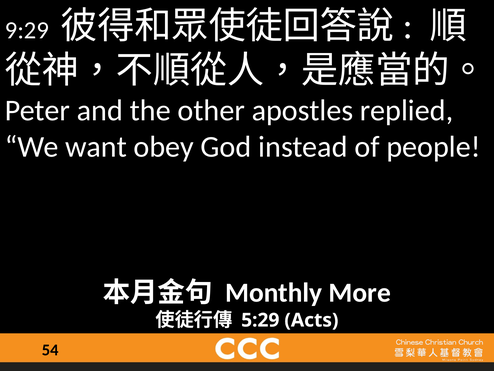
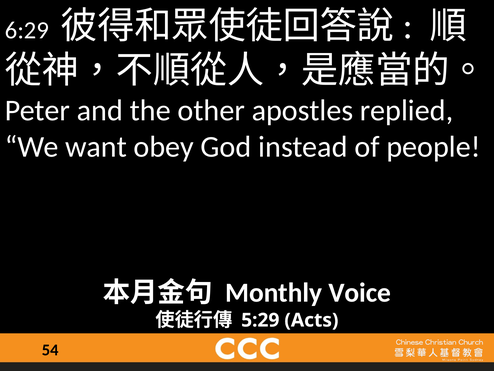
9:29: 9:29 -> 6:29 (27, 30)
More: More -> Voice (360, 292)
